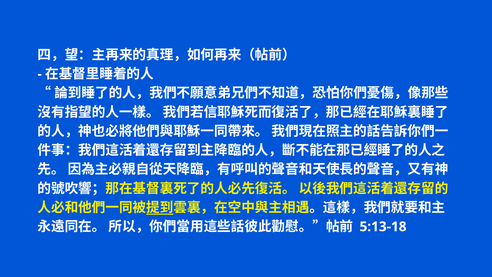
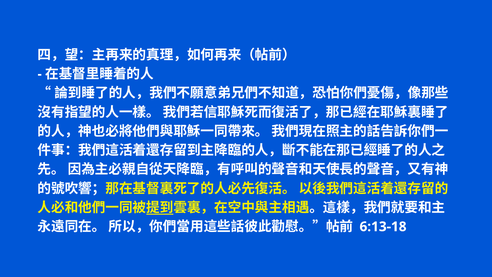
5:13-18: 5:13-18 -> 6:13-18 (383, 227)
